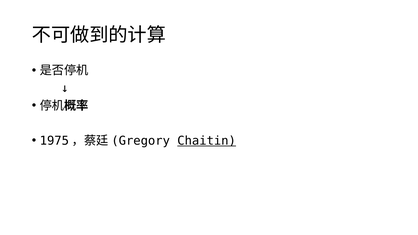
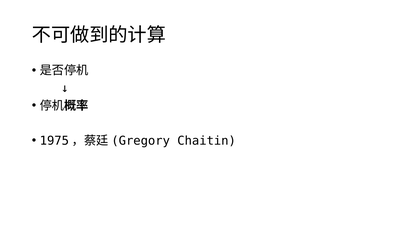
Chaitin underline: present -> none (207, 141)
